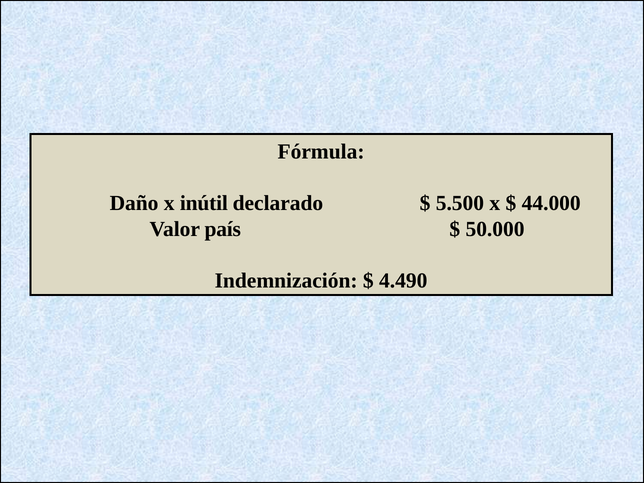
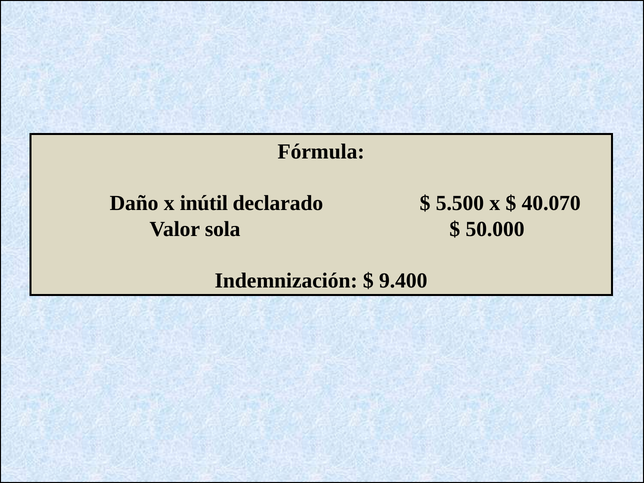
44.000: 44.000 -> 40.070 (551, 203)
país: país -> sola (223, 229)
4.490: 4.490 -> 9.400 (403, 281)
